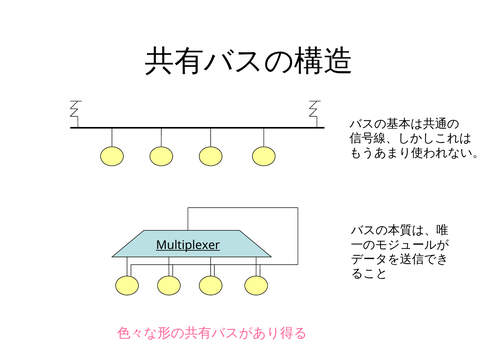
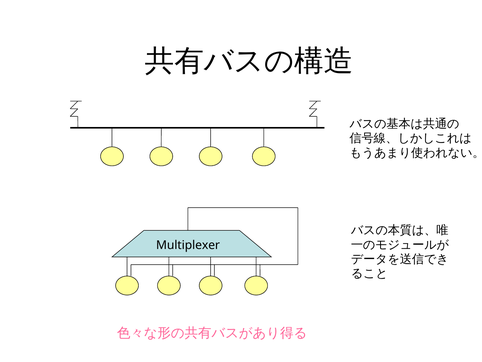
Multiplexer underline: present -> none (188, 245)
